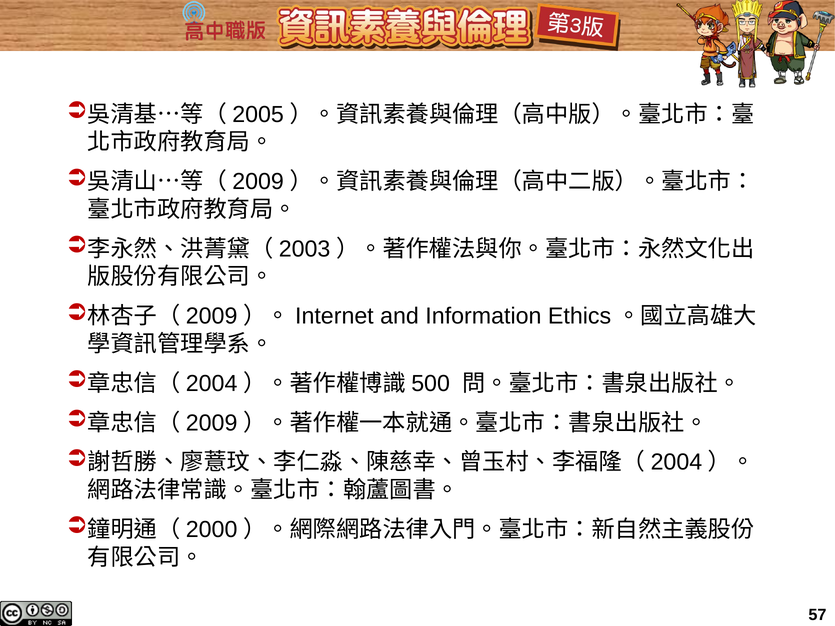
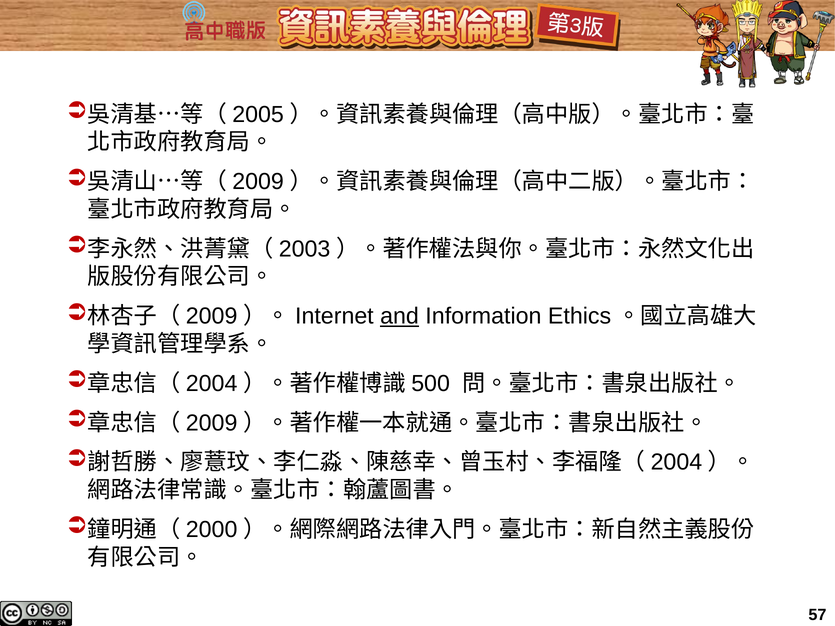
and underline: none -> present (400, 316)
